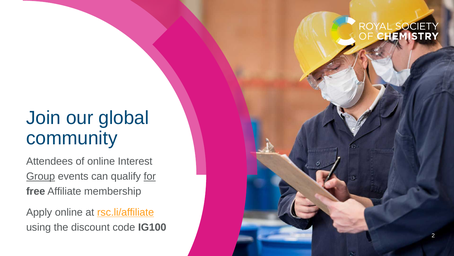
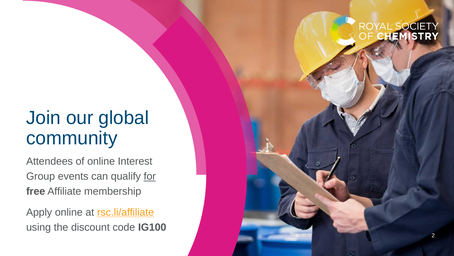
Group underline: present -> none (41, 176)
